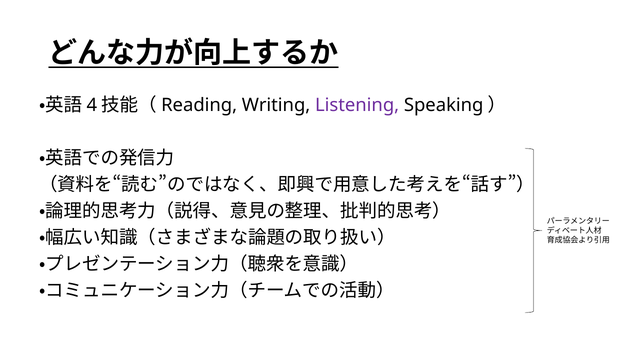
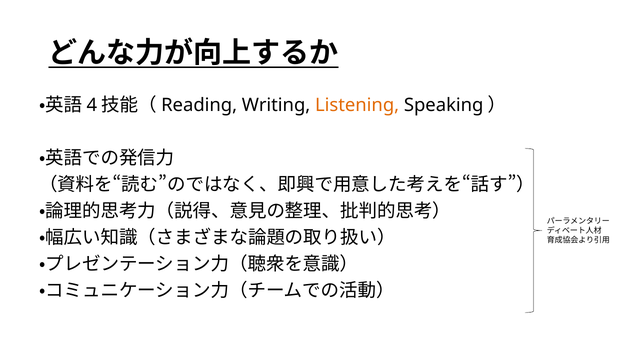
Listening colour: purple -> orange (357, 105)
